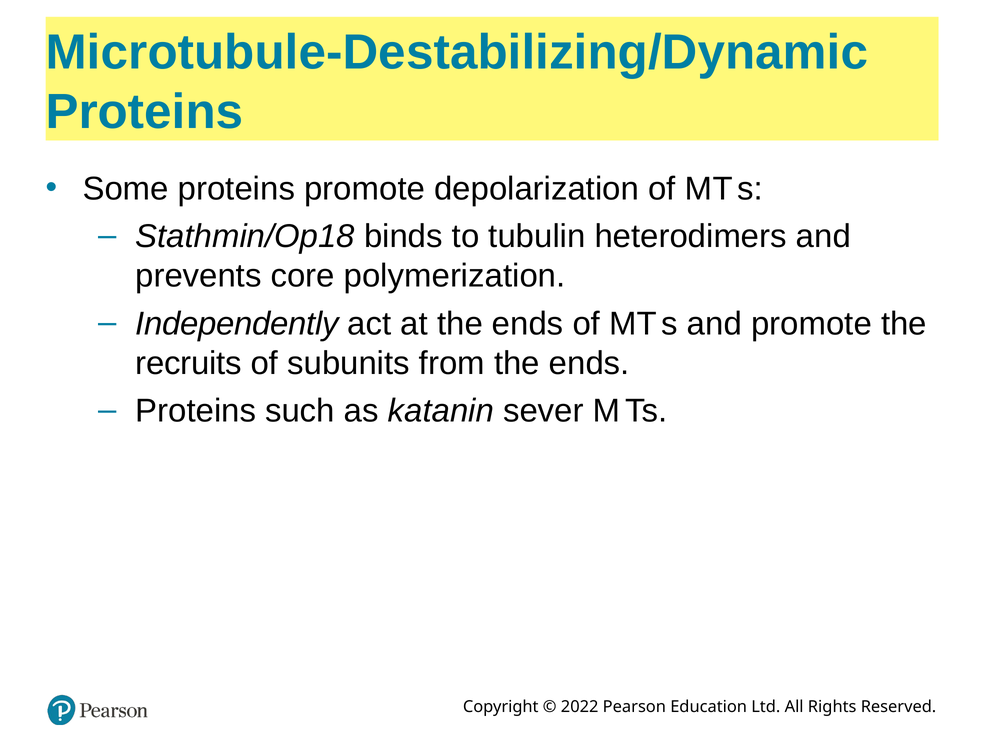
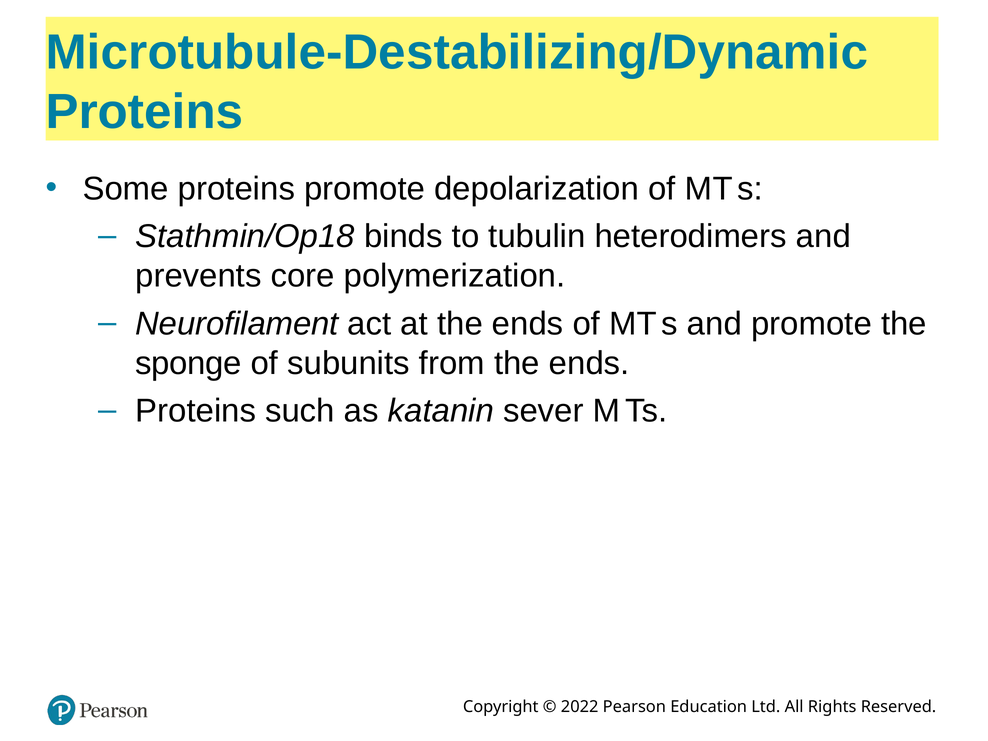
Independently: Independently -> Neurofilament (237, 324)
recruits: recruits -> sponge (189, 363)
